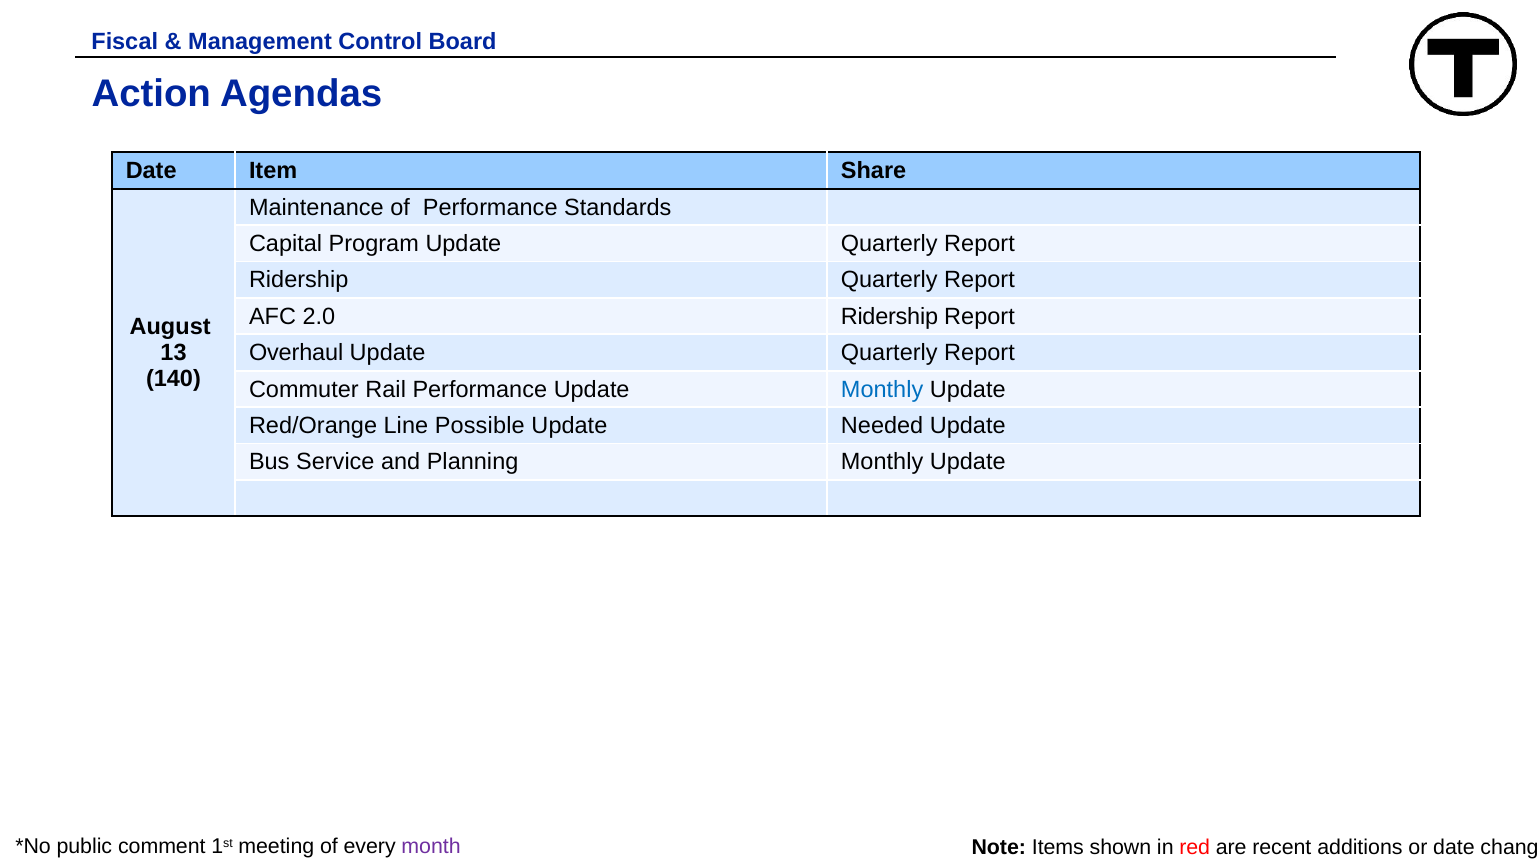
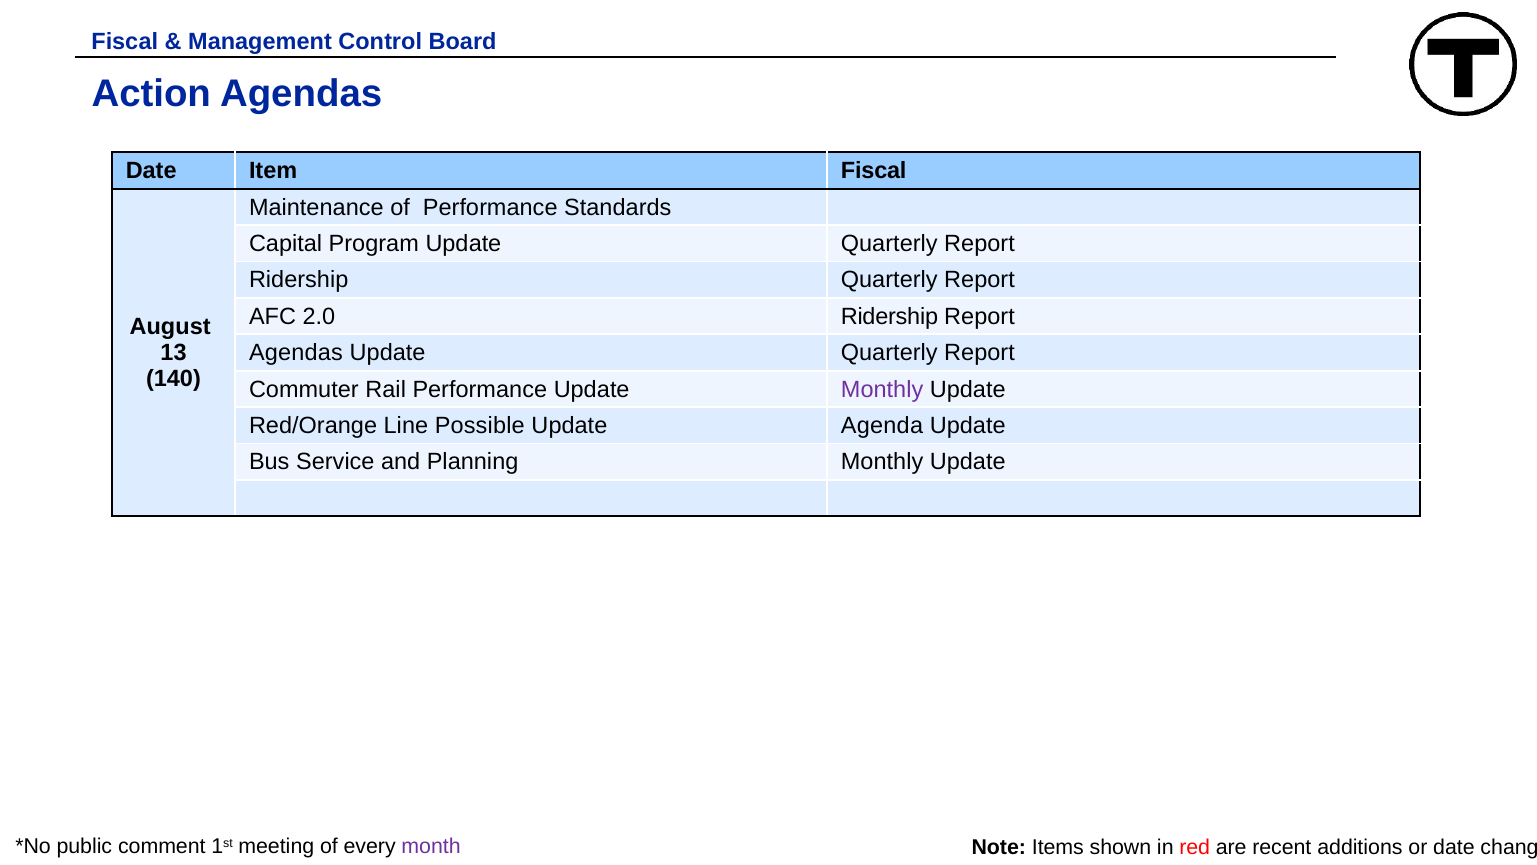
Item Share: Share -> Fiscal (874, 171)
Overhaul: Overhaul -> Agendas (296, 353)
Monthly colour: blue -> purple (882, 389)
Needed: Needed -> Agenda (882, 425)
